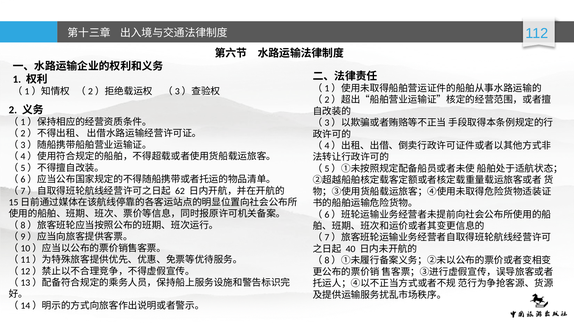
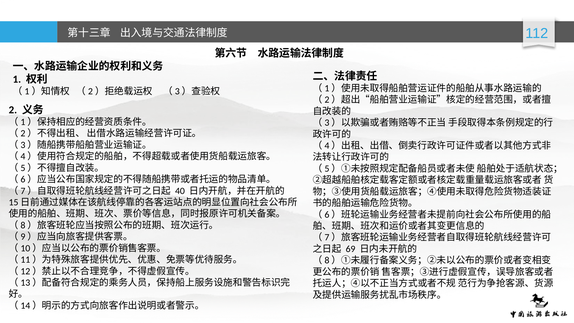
62: 62 -> 40 (180, 191)
40: 40 -> 69 (351, 249)
